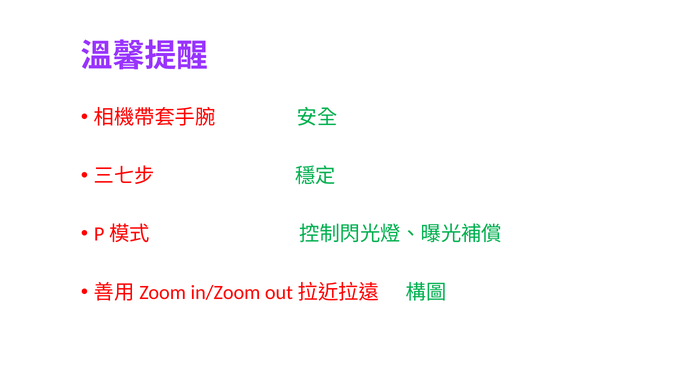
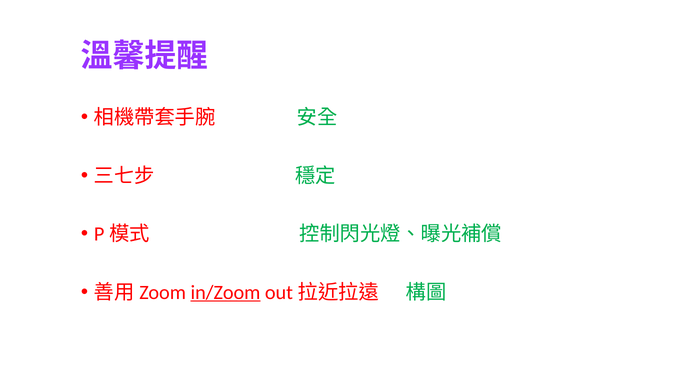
in/Zoom underline: none -> present (225, 292)
